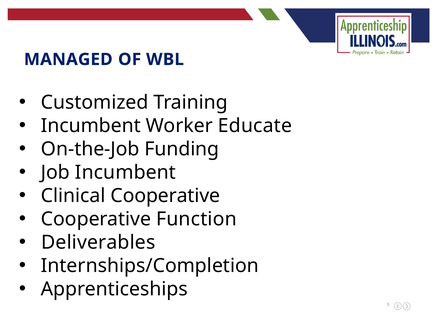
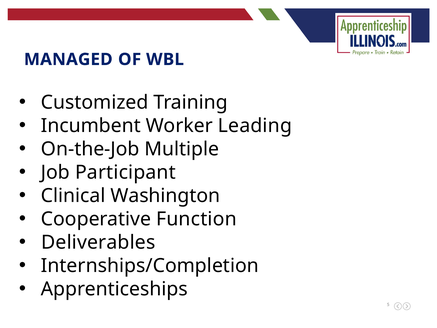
Educate: Educate -> Leading (255, 126)
Funding: Funding -> Multiple (182, 149)
Job Incumbent: Incumbent -> Participant (125, 172)
Clinical Cooperative: Cooperative -> Washington (165, 195)
